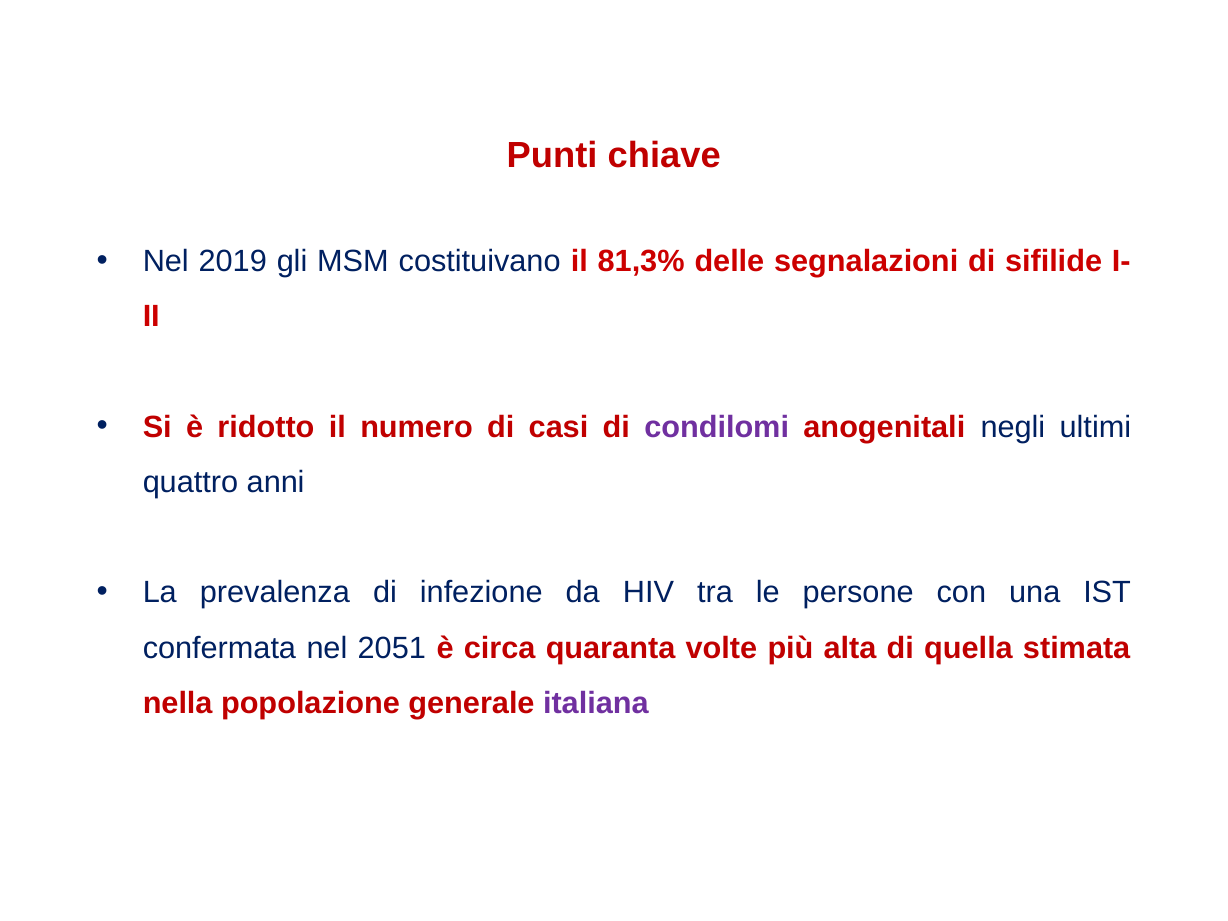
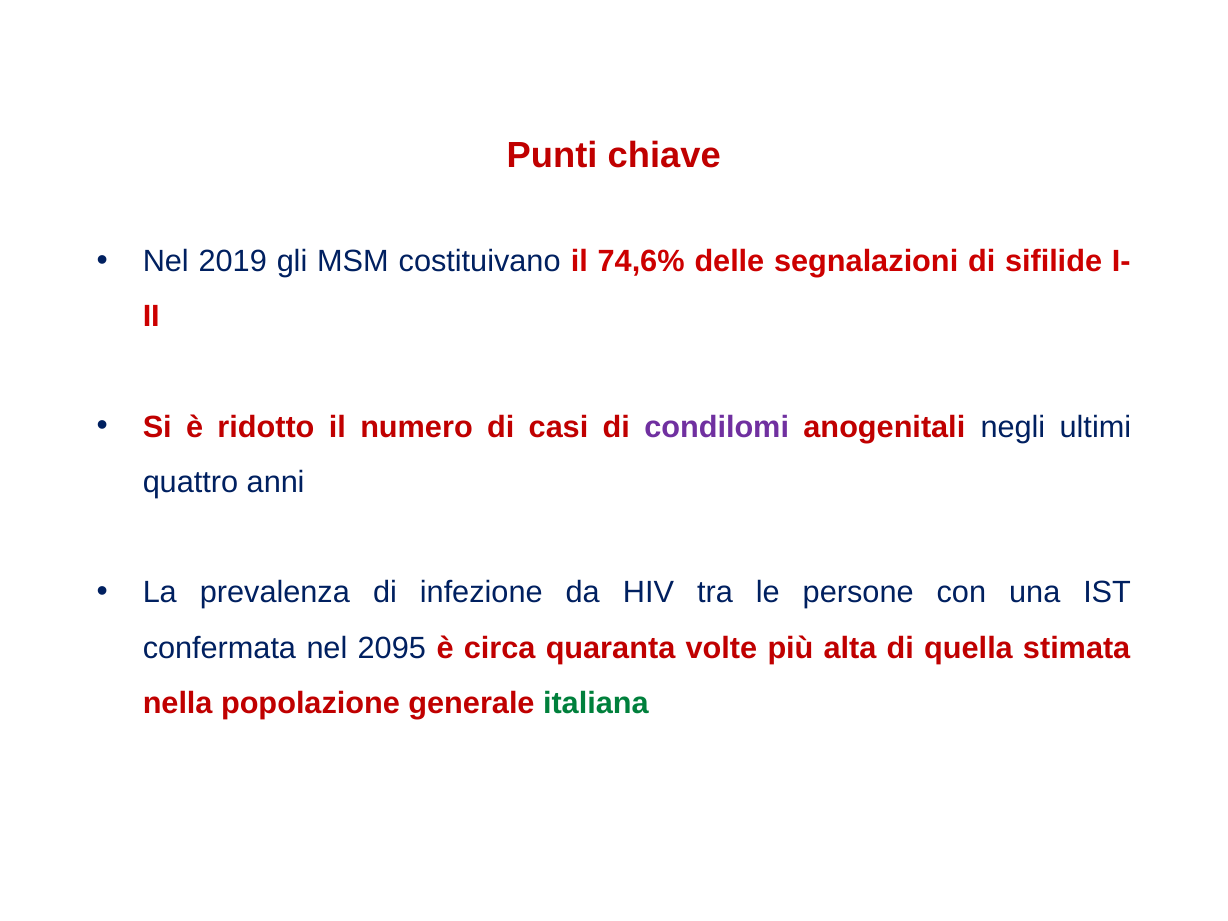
81,3%: 81,3% -> 74,6% (641, 261)
2051: 2051 -> 2095 (392, 648)
italiana colour: purple -> green (596, 703)
